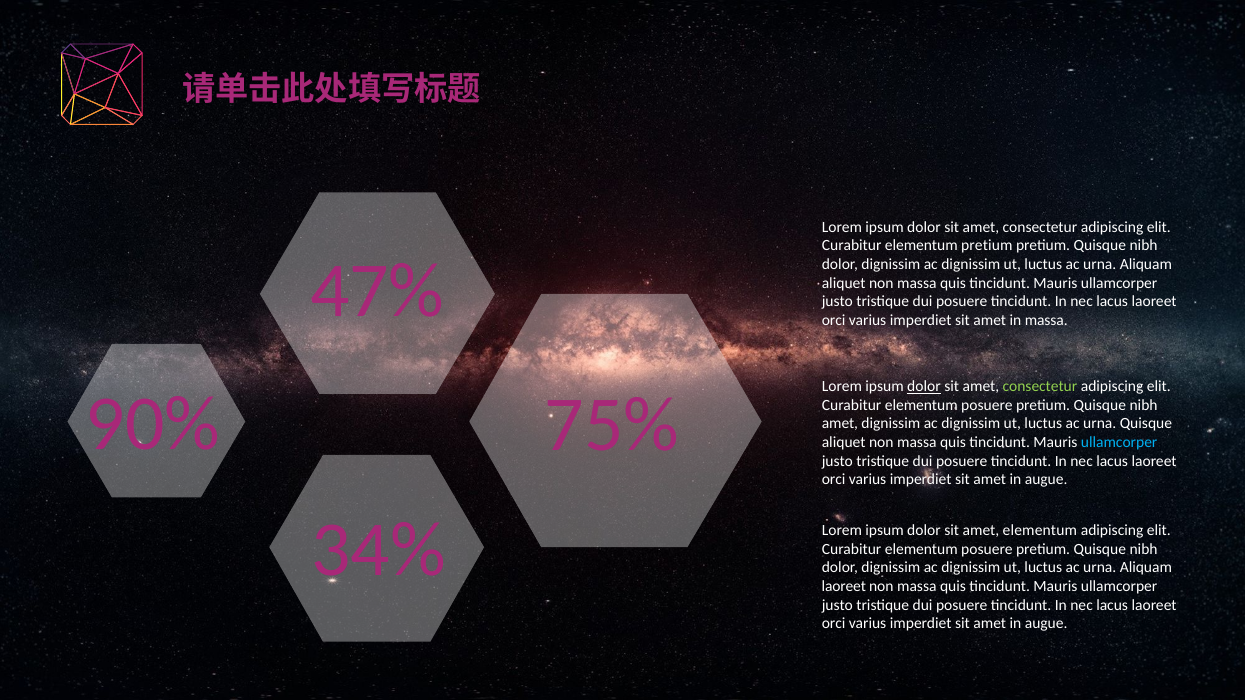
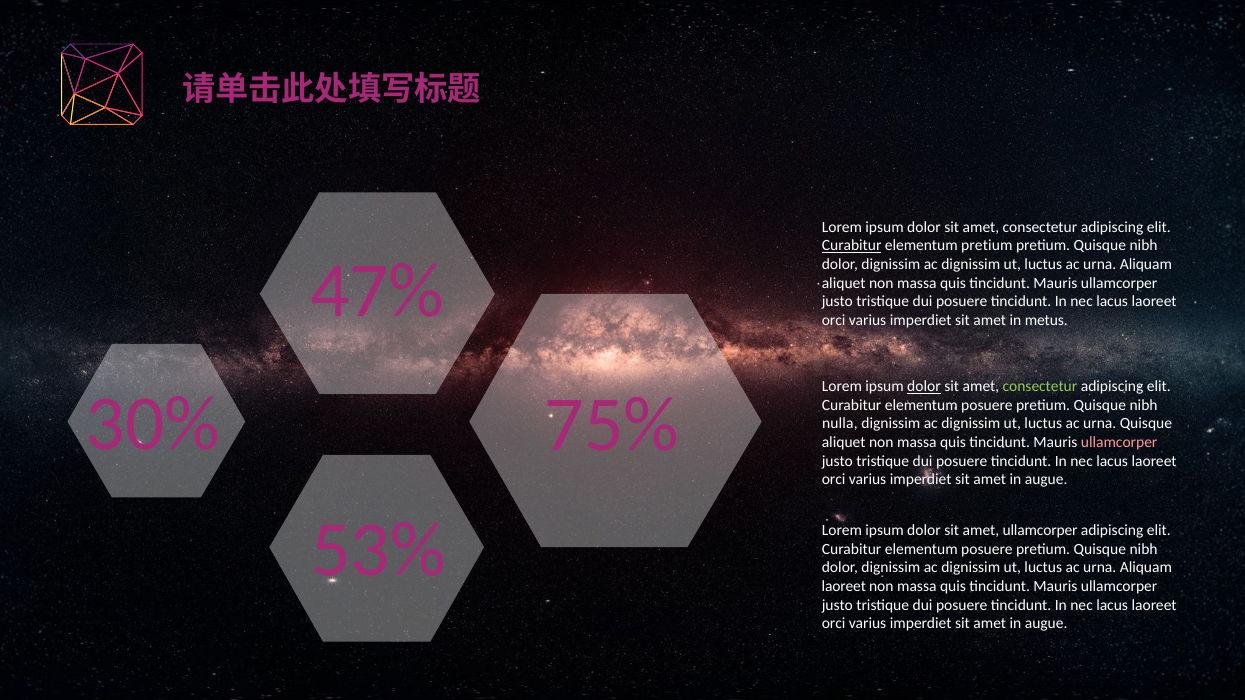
Curabitur underline: none -> present (852, 246)
in massa: massa -> metus (1046, 321)
90%: 90% -> 30% (153, 424)
amet: amet -> nulla (840, 424)
ullamcorper colour: light blue -> pink (1119, 443)
34%: 34% -> 53% (379, 550)
amet elementum: elementum -> ullamcorper (1040, 531)
